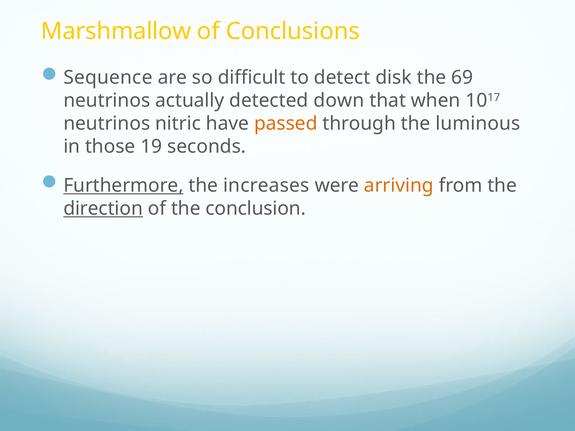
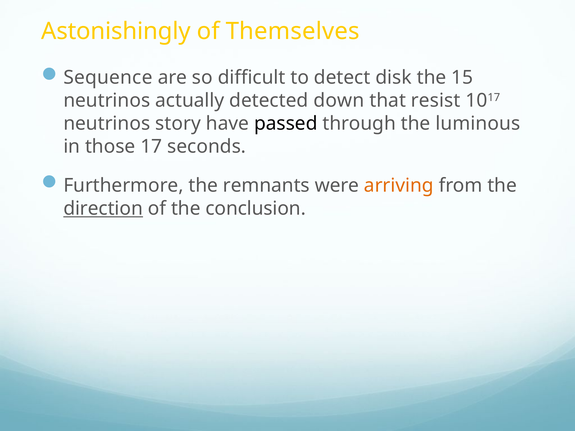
Marshmallow: Marshmallow -> Astonishingly (116, 31)
Conclusions: Conclusions -> Themselves (293, 31)
69: 69 -> 15 (462, 78)
when: when -> resist (436, 101)
nitric: nitric -> story (178, 124)
passed colour: orange -> black (286, 124)
19: 19 -> 17 (151, 147)
Furthermore underline: present -> none (123, 186)
increases: increases -> remnants (266, 186)
